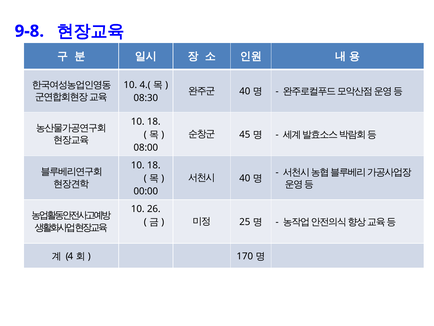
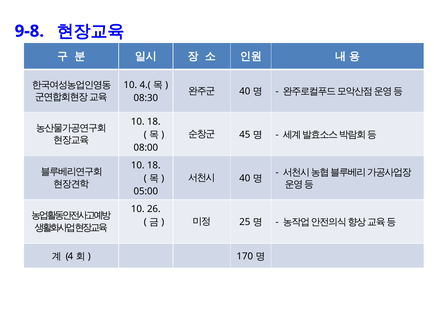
00:00: 00:00 -> 05:00 (146, 191)
